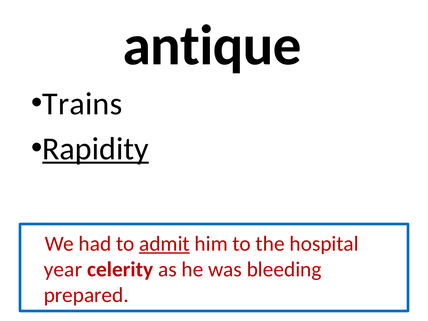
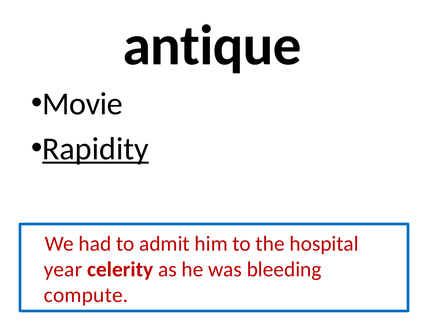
Trains: Trains -> Movie (83, 104)
admit underline: present -> none (164, 244)
prepared: prepared -> compute (86, 295)
